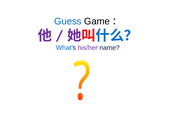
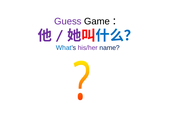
Guess colour: blue -> purple (68, 21)
